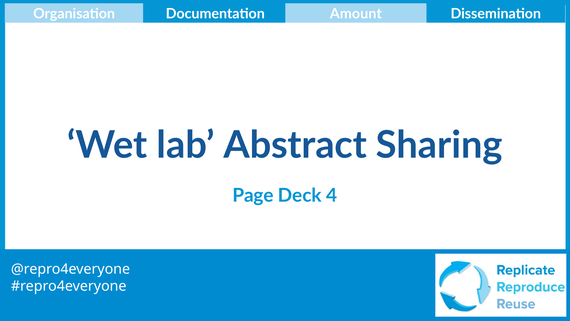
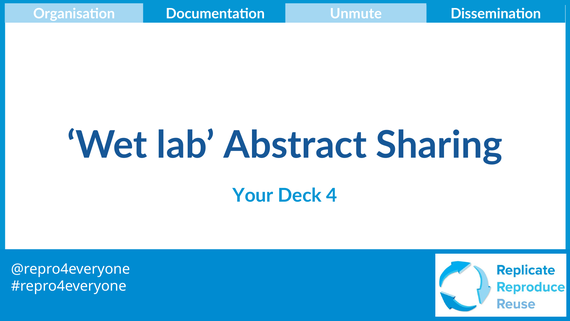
Amount: Amount -> Unmute (356, 14)
Page: Page -> Your (253, 195)
